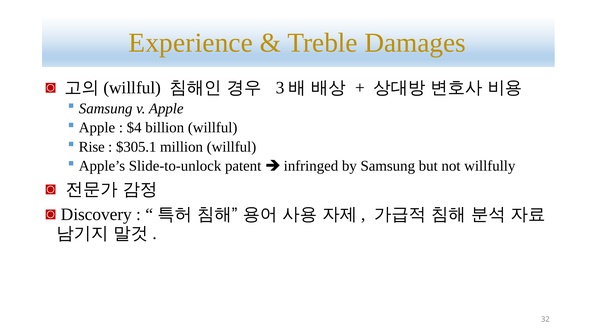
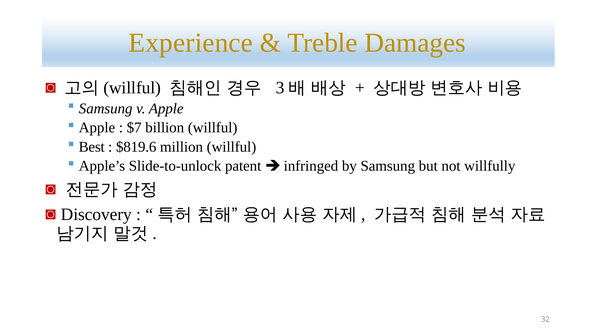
$4: $4 -> $7 (134, 128)
Rise: Rise -> Best (92, 147)
$305.1: $305.1 -> $819.6 (136, 147)
